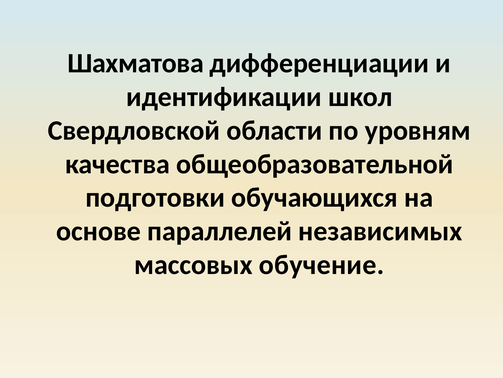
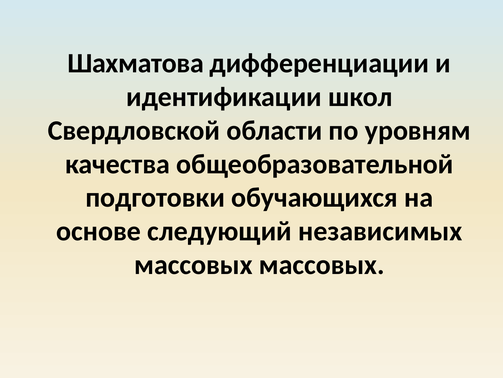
параллелей: параллелей -> следующий (220, 231)
массовых обучение: обучение -> массовых (322, 264)
